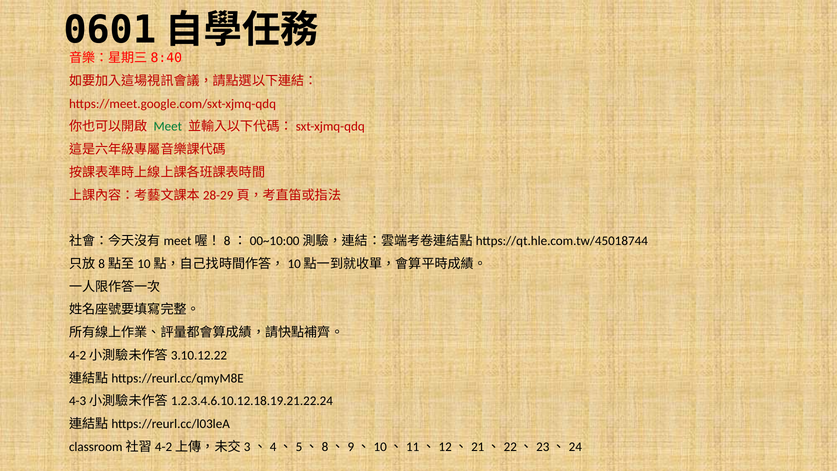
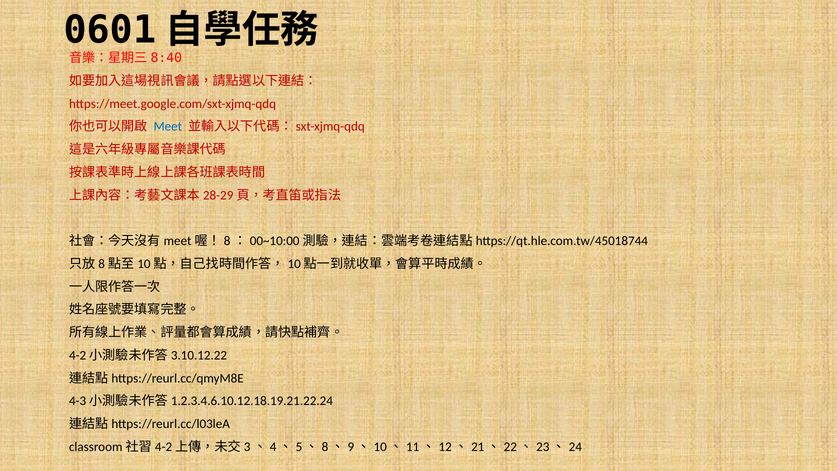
Meet colour: green -> blue (168, 127)
